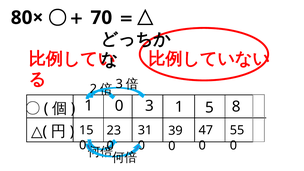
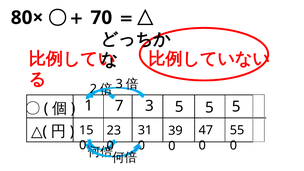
1 0: 0 -> 7 (119, 106)
3 1: 1 -> 5 (179, 107)
8: 8 -> 5 (236, 107)
